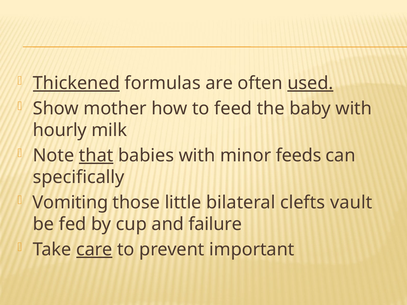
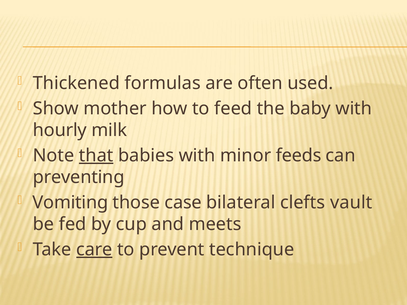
Thickened underline: present -> none (76, 83)
used underline: present -> none (310, 83)
specifically: specifically -> preventing (79, 177)
little: little -> case (183, 203)
failure: failure -> meets (215, 224)
important: important -> technique (252, 250)
